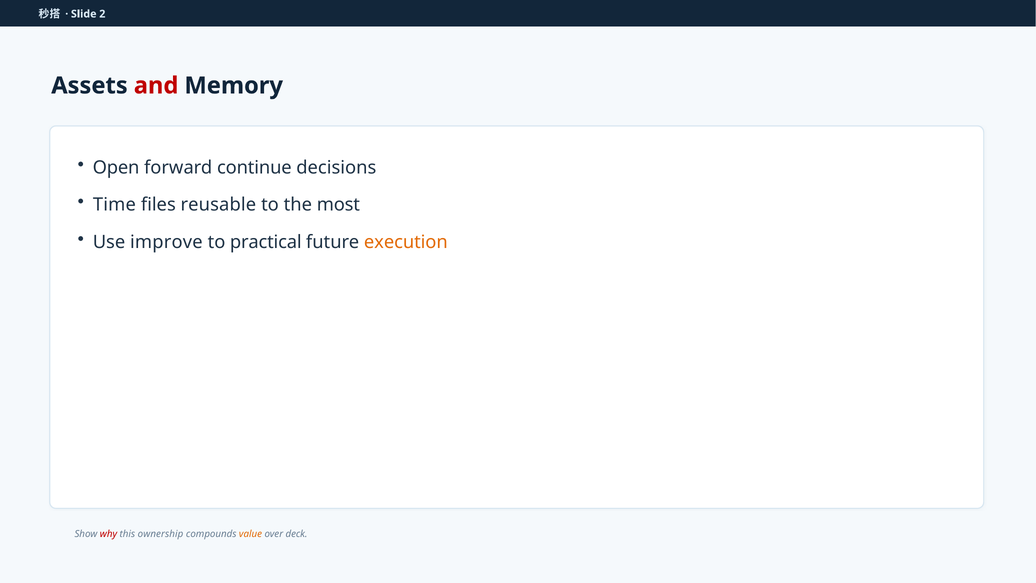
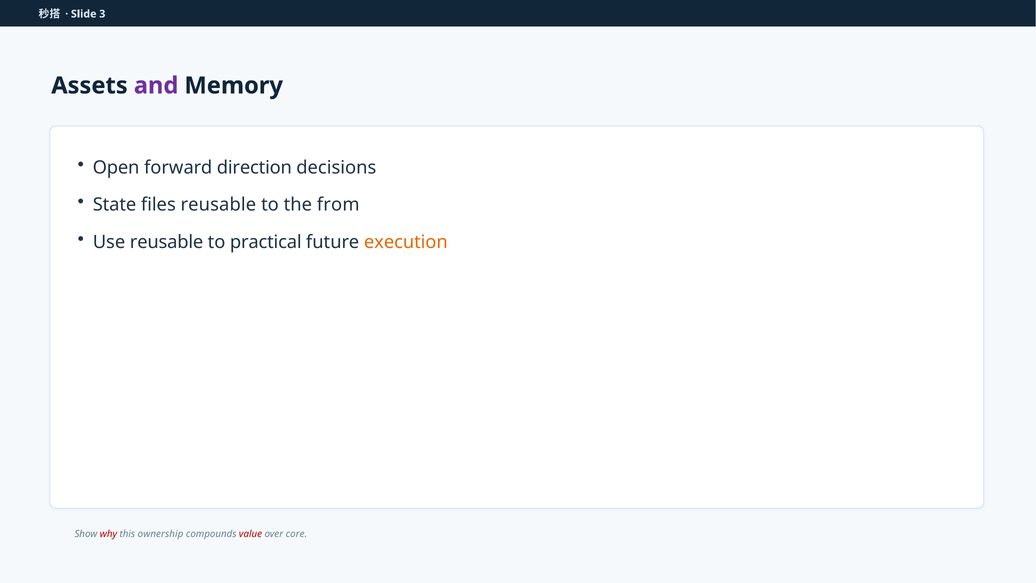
2: 2 -> 3 (102, 14)
and colour: red -> purple (156, 86)
continue: continue -> direction (254, 168)
Time: Time -> State (115, 205)
most: most -> from (338, 205)
Use improve: improve -> reusable (167, 242)
value colour: orange -> red (251, 534)
deck: deck -> core (296, 534)
